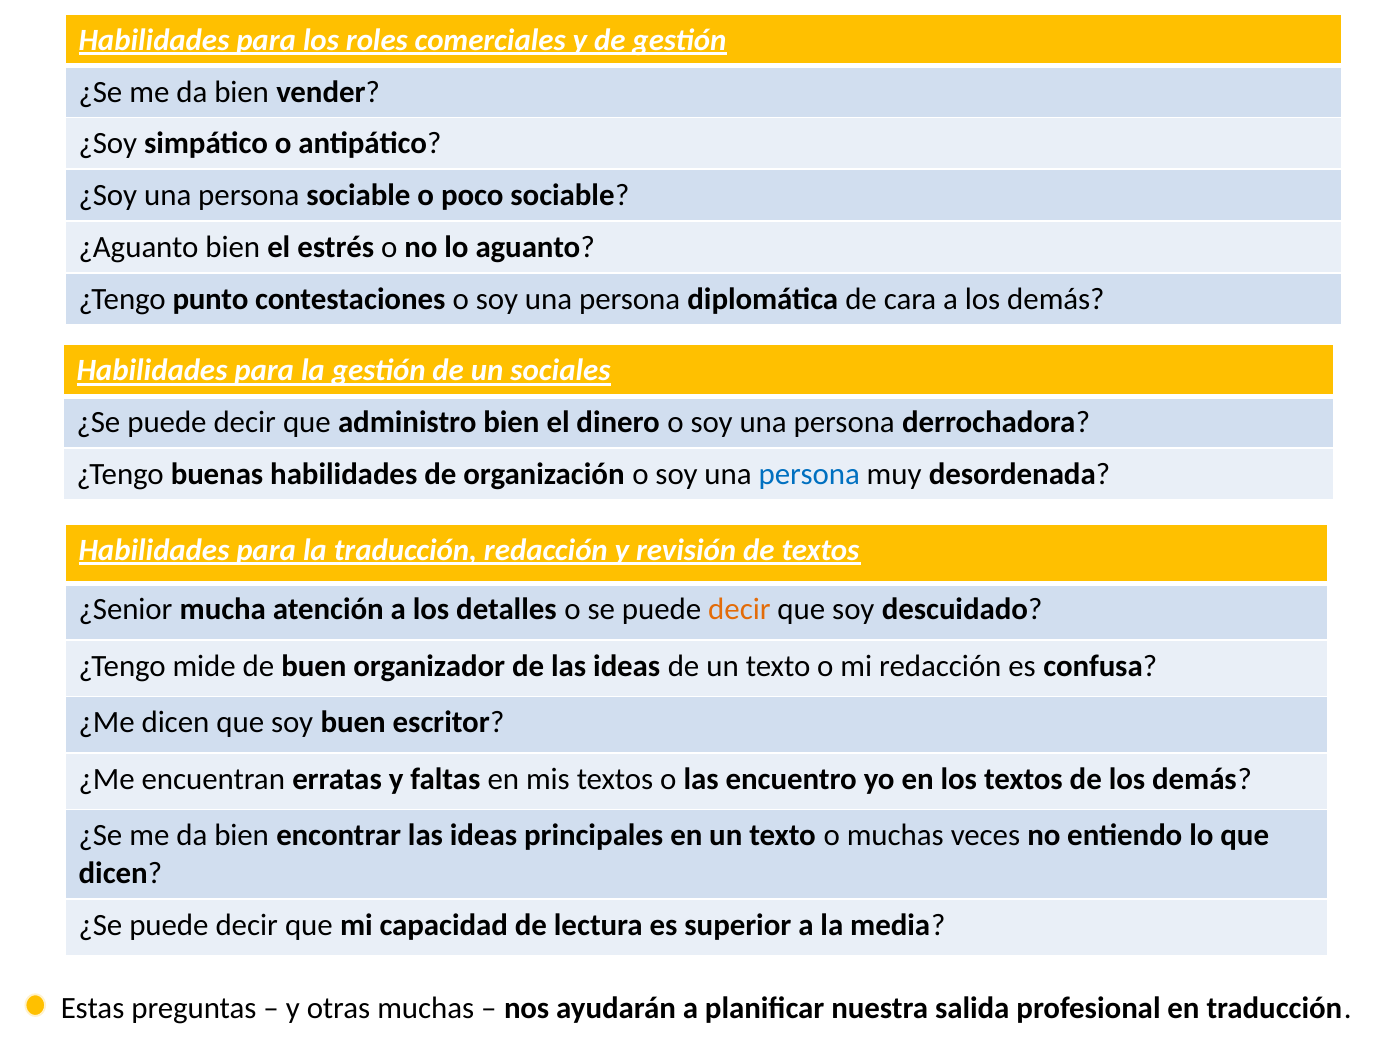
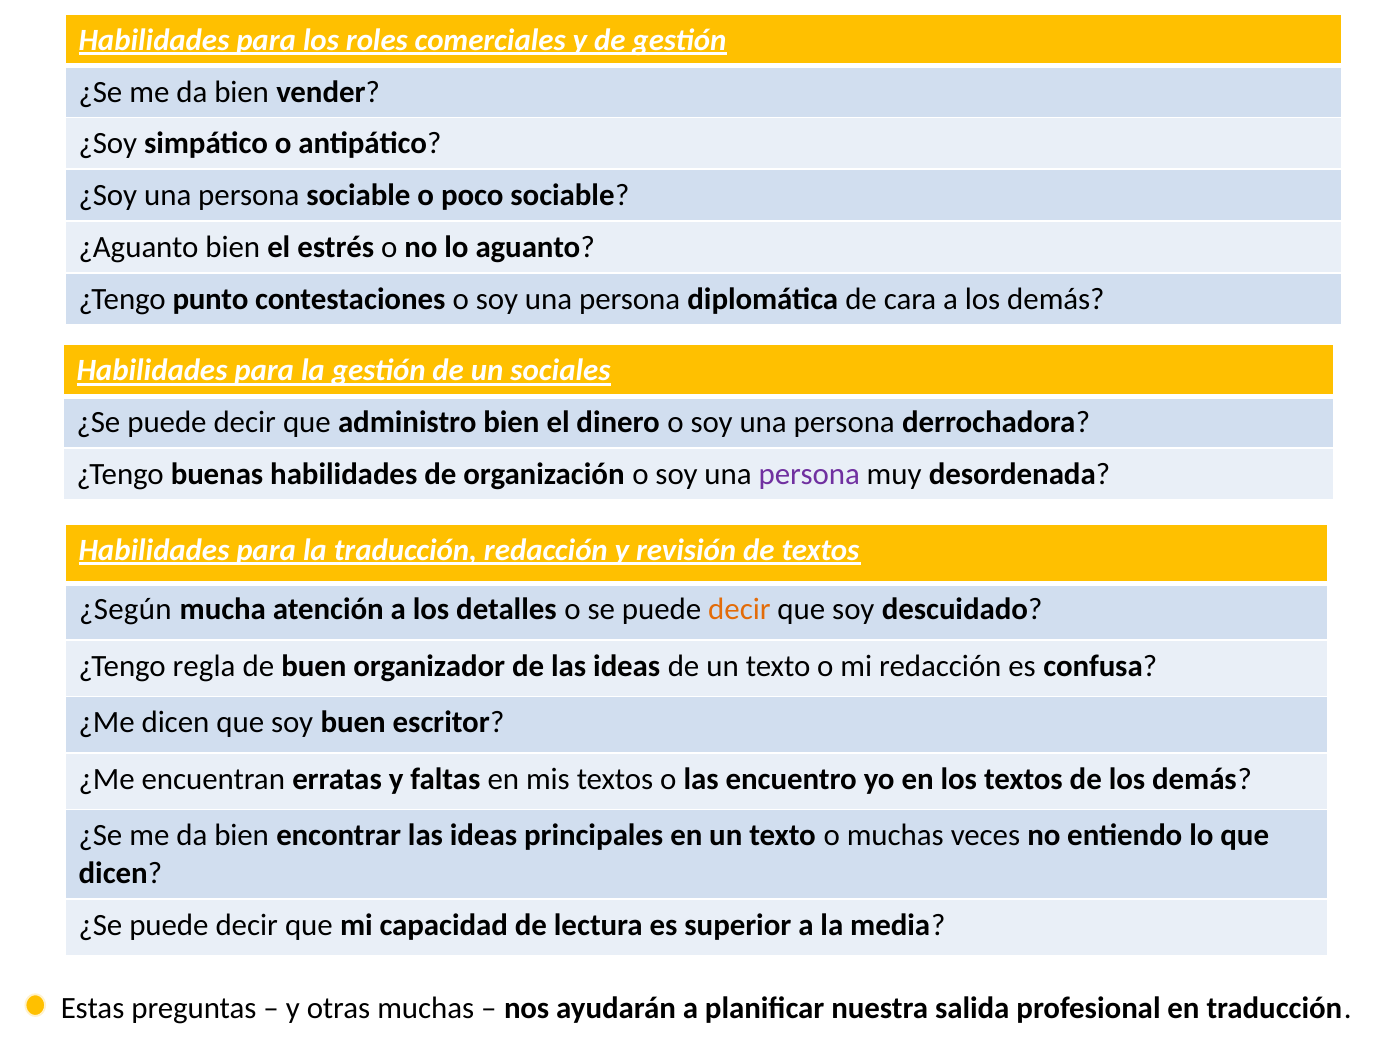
persona colour: blue -> purple (809, 474)
¿Senior: ¿Senior -> ¿Según (125, 609)
mide: mide -> regla (204, 666)
